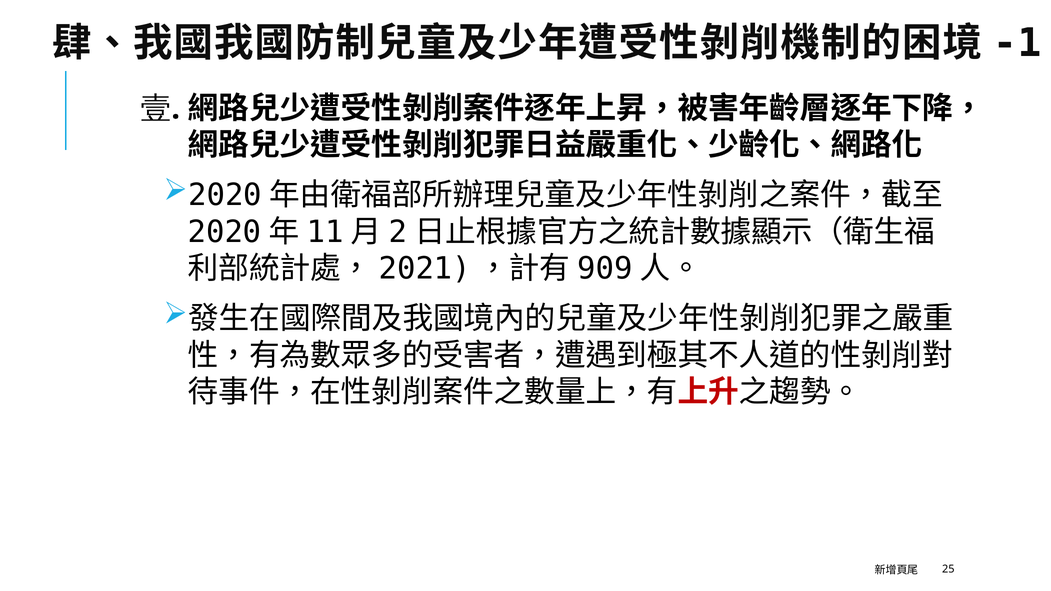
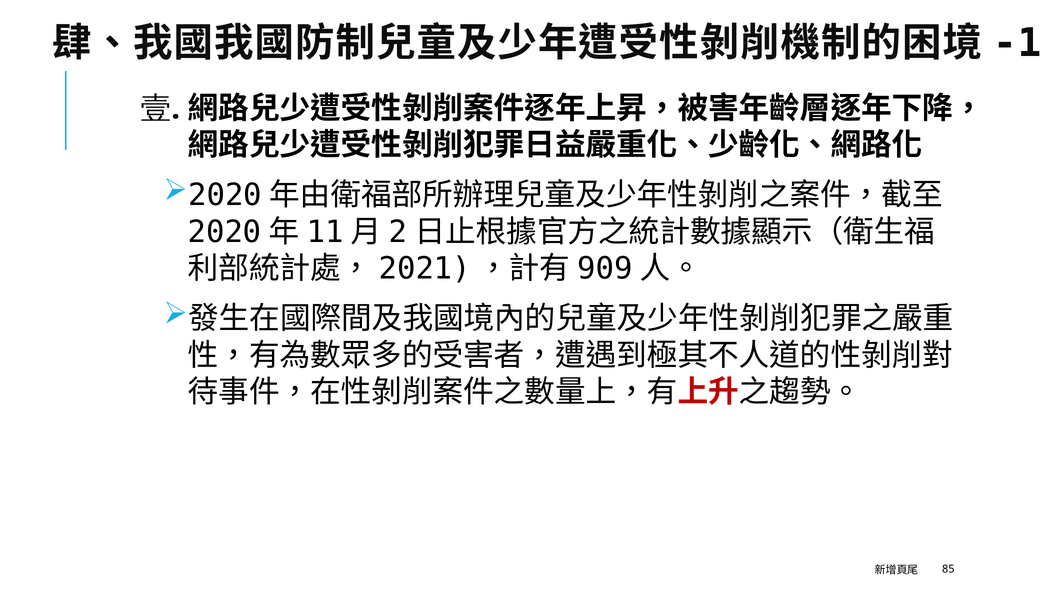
25: 25 -> 85 (948, 570)
